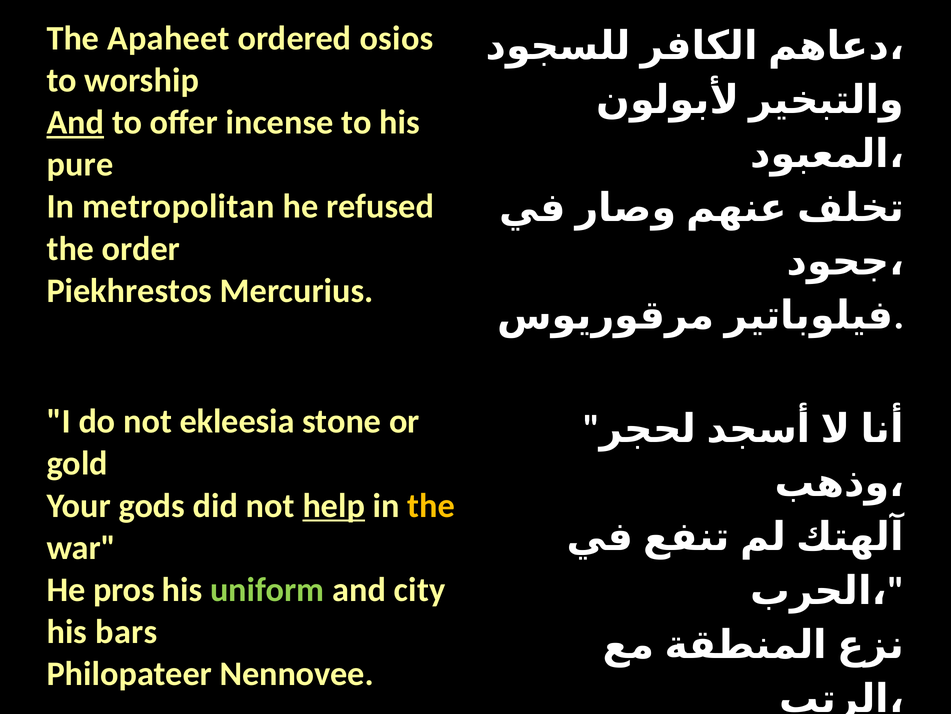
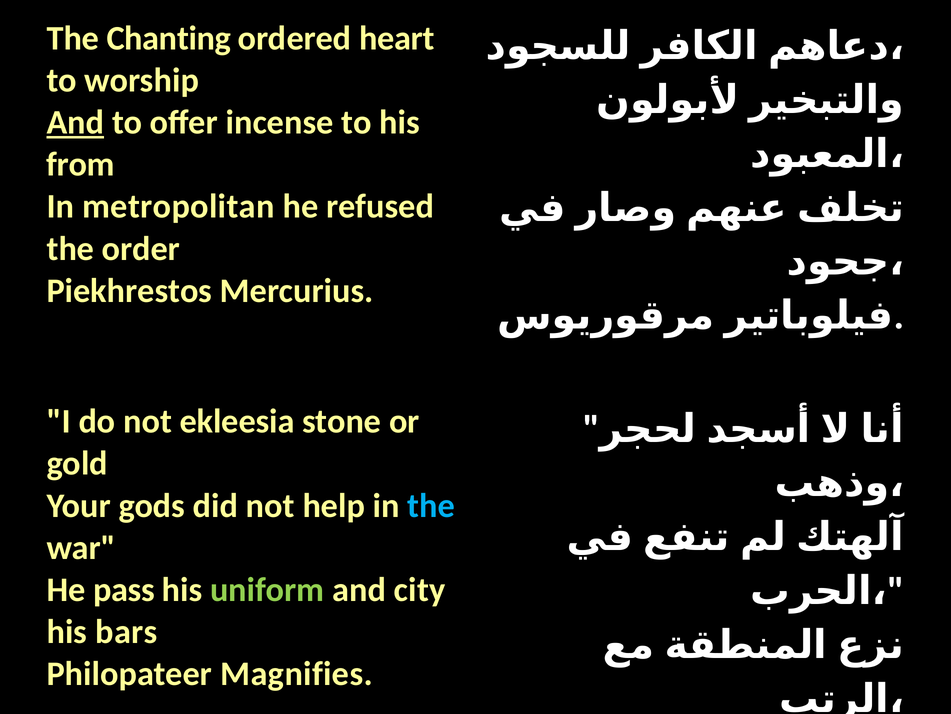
Apaheet: Apaheet -> Chanting (169, 38)
osios: osios -> heart (397, 38)
pure: pure -> from (80, 164)
help underline: present -> none (334, 505)
the colour: yellow -> light blue (431, 505)
pros: pros -> pass (124, 589)
Nennovee: Nennovee -> Magnifies (297, 673)
